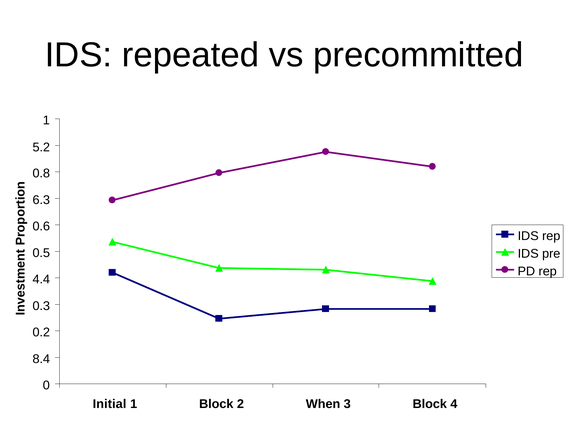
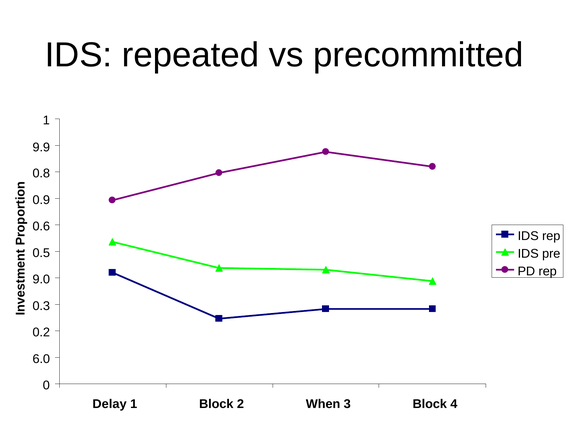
5.2: 5.2 -> 9.9 (41, 147)
6.3: 6.3 -> 0.9 (41, 201)
4.4: 4.4 -> 9.0 (41, 280)
8.4: 8.4 -> 6.0 (41, 360)
Initial: Initial -> Delay (110, 405)
